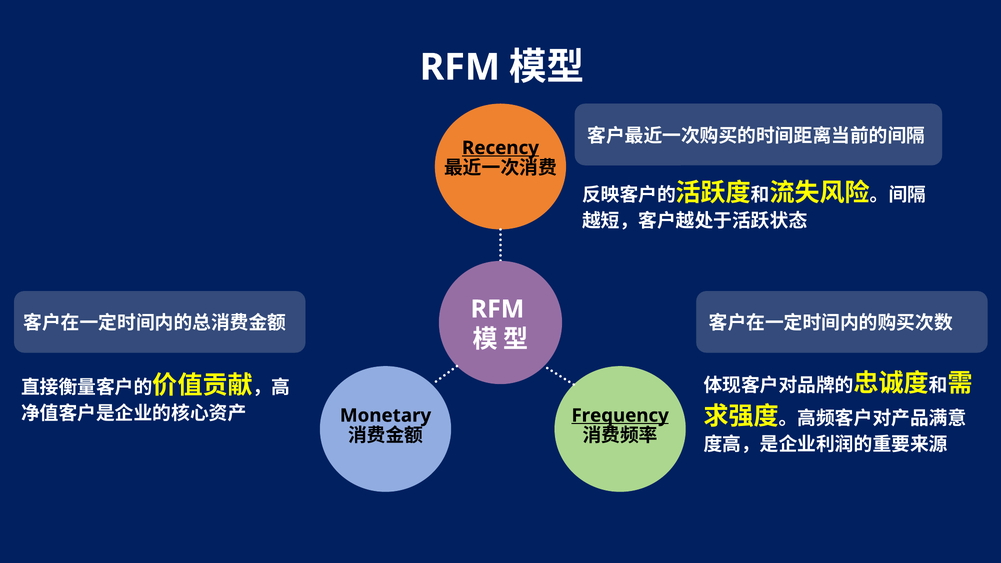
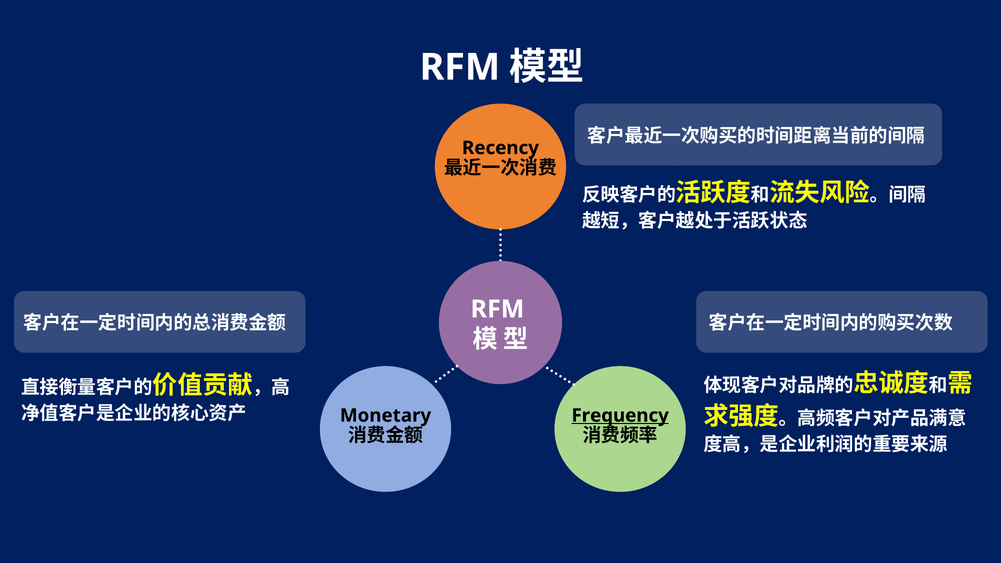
Recency underline: present -> none (500, 148)
